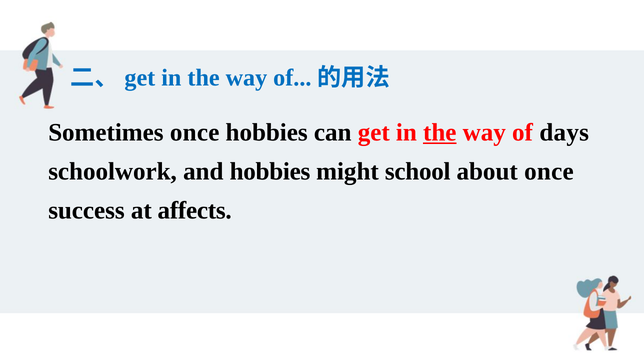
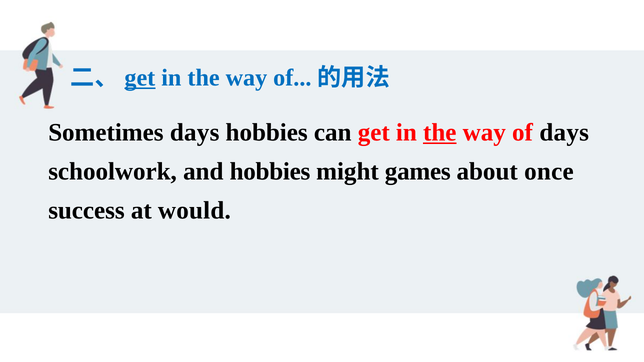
get underline: none -> present (140, 78)
Sometimes once: once -> days (195, 132)
school: school -> games (418, 172)
affects: affects -> would (194, 211)
